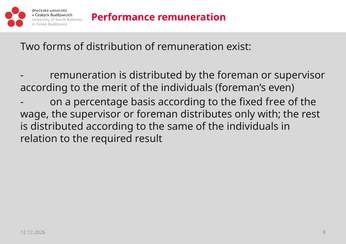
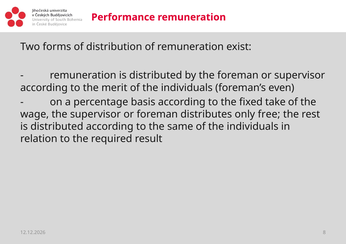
free: free -> take (275, 102)
with: with -> free (269, 115)
